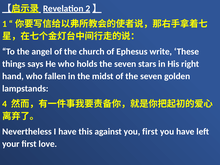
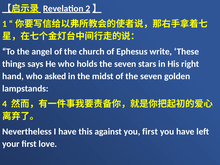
fallen: fallen -> asked (55, 76)
